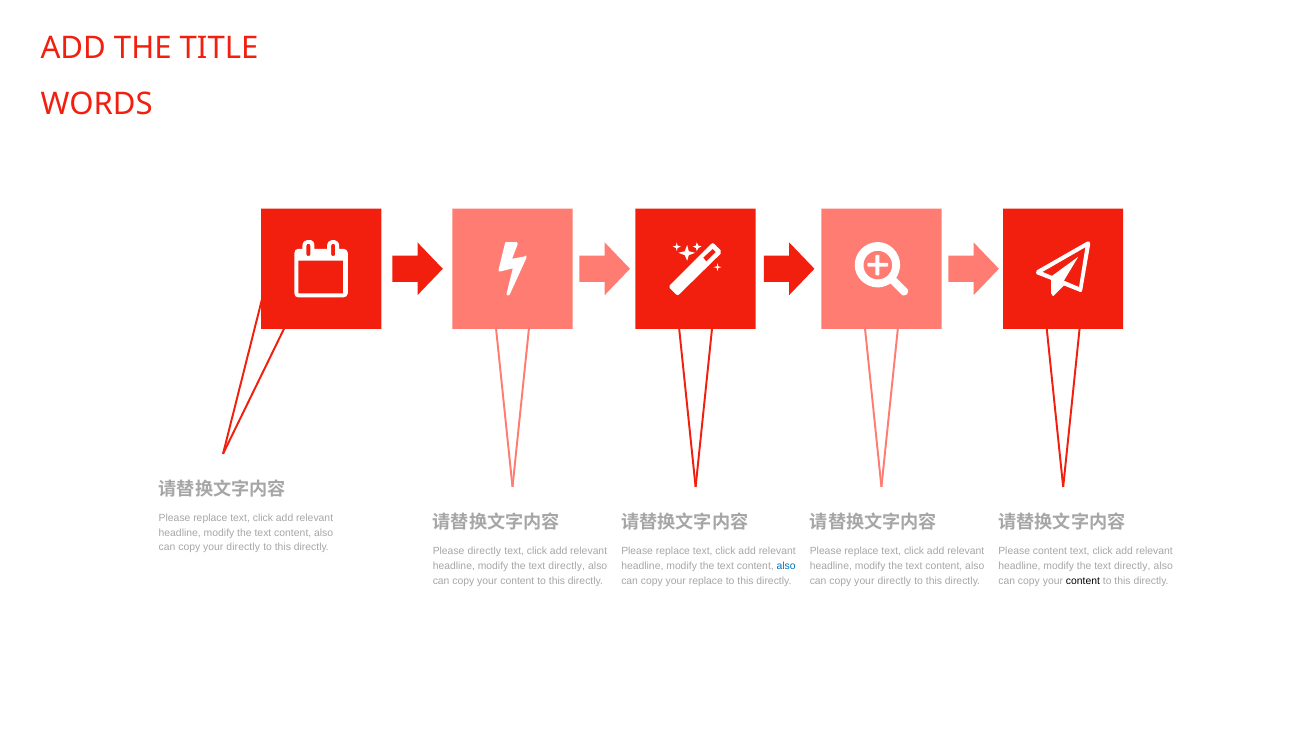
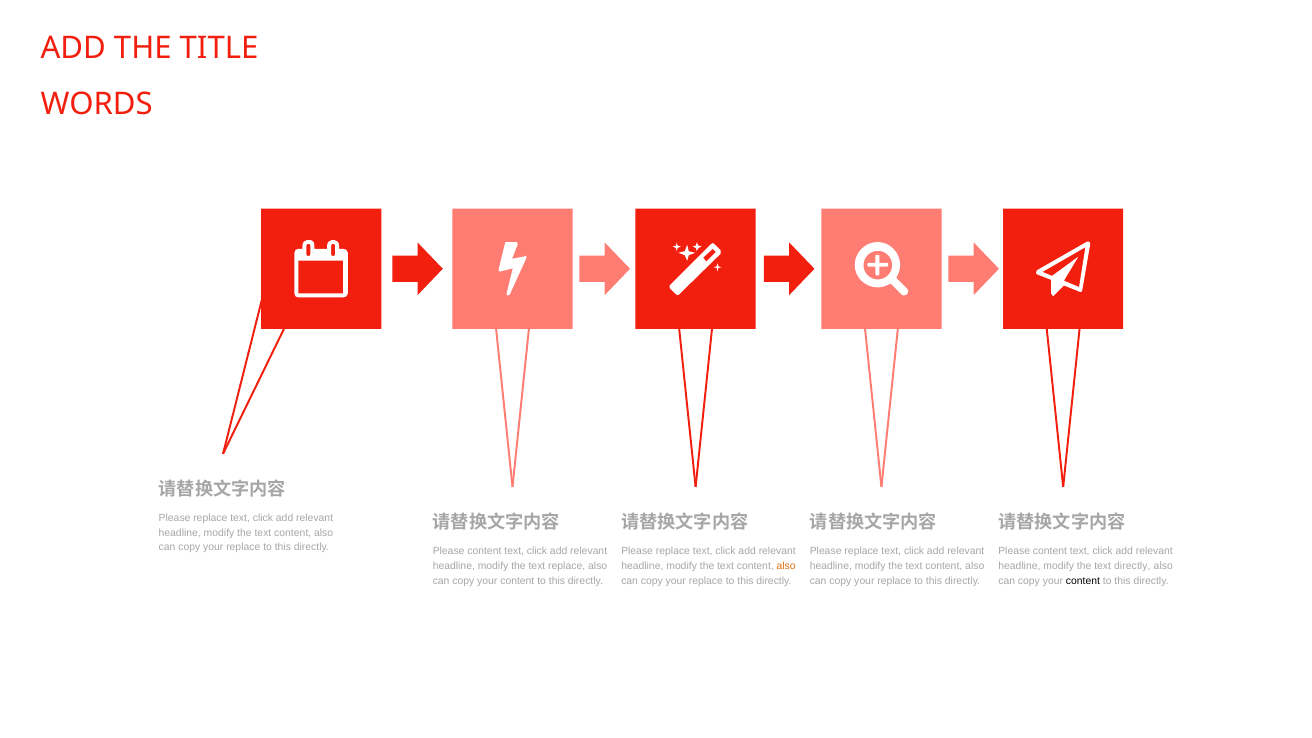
directly: directly -> replace (243, 548)
directly: directly -> content (484, 551)
directly: directly -> replace (567, 566)
also colour: blue -> orange (786, 566)
directly: directly -> replace (894, 581)
